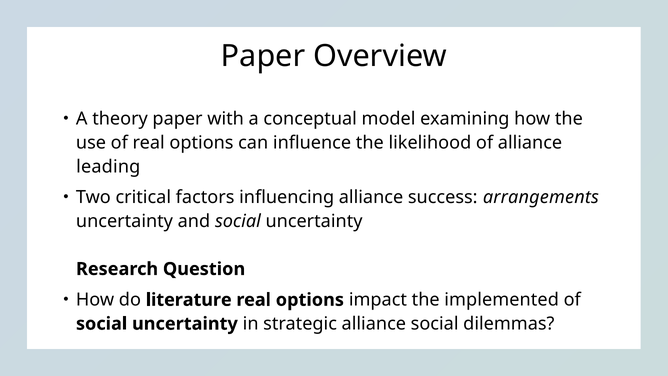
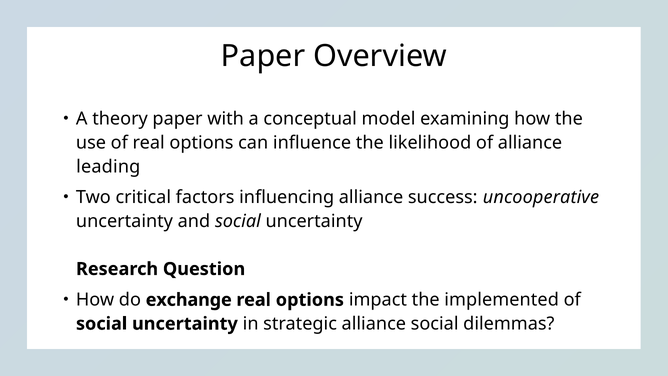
arrangements: arrangements -> uncooperative (541, 197)
literature: literature -> exchange (189, 300)
